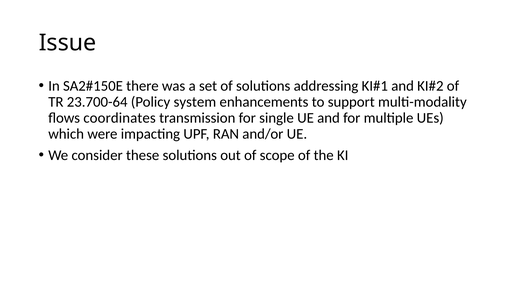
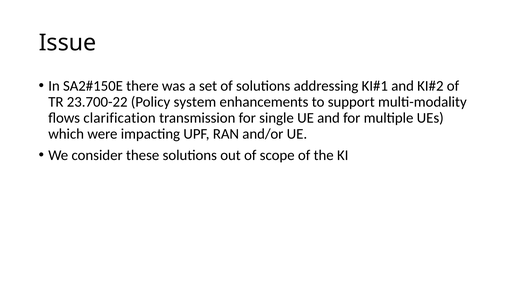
23.700-64: 23.700-64 -> 23.700-22 (97, 102)
coordinates: coordinates -> clarification (120, 118)
